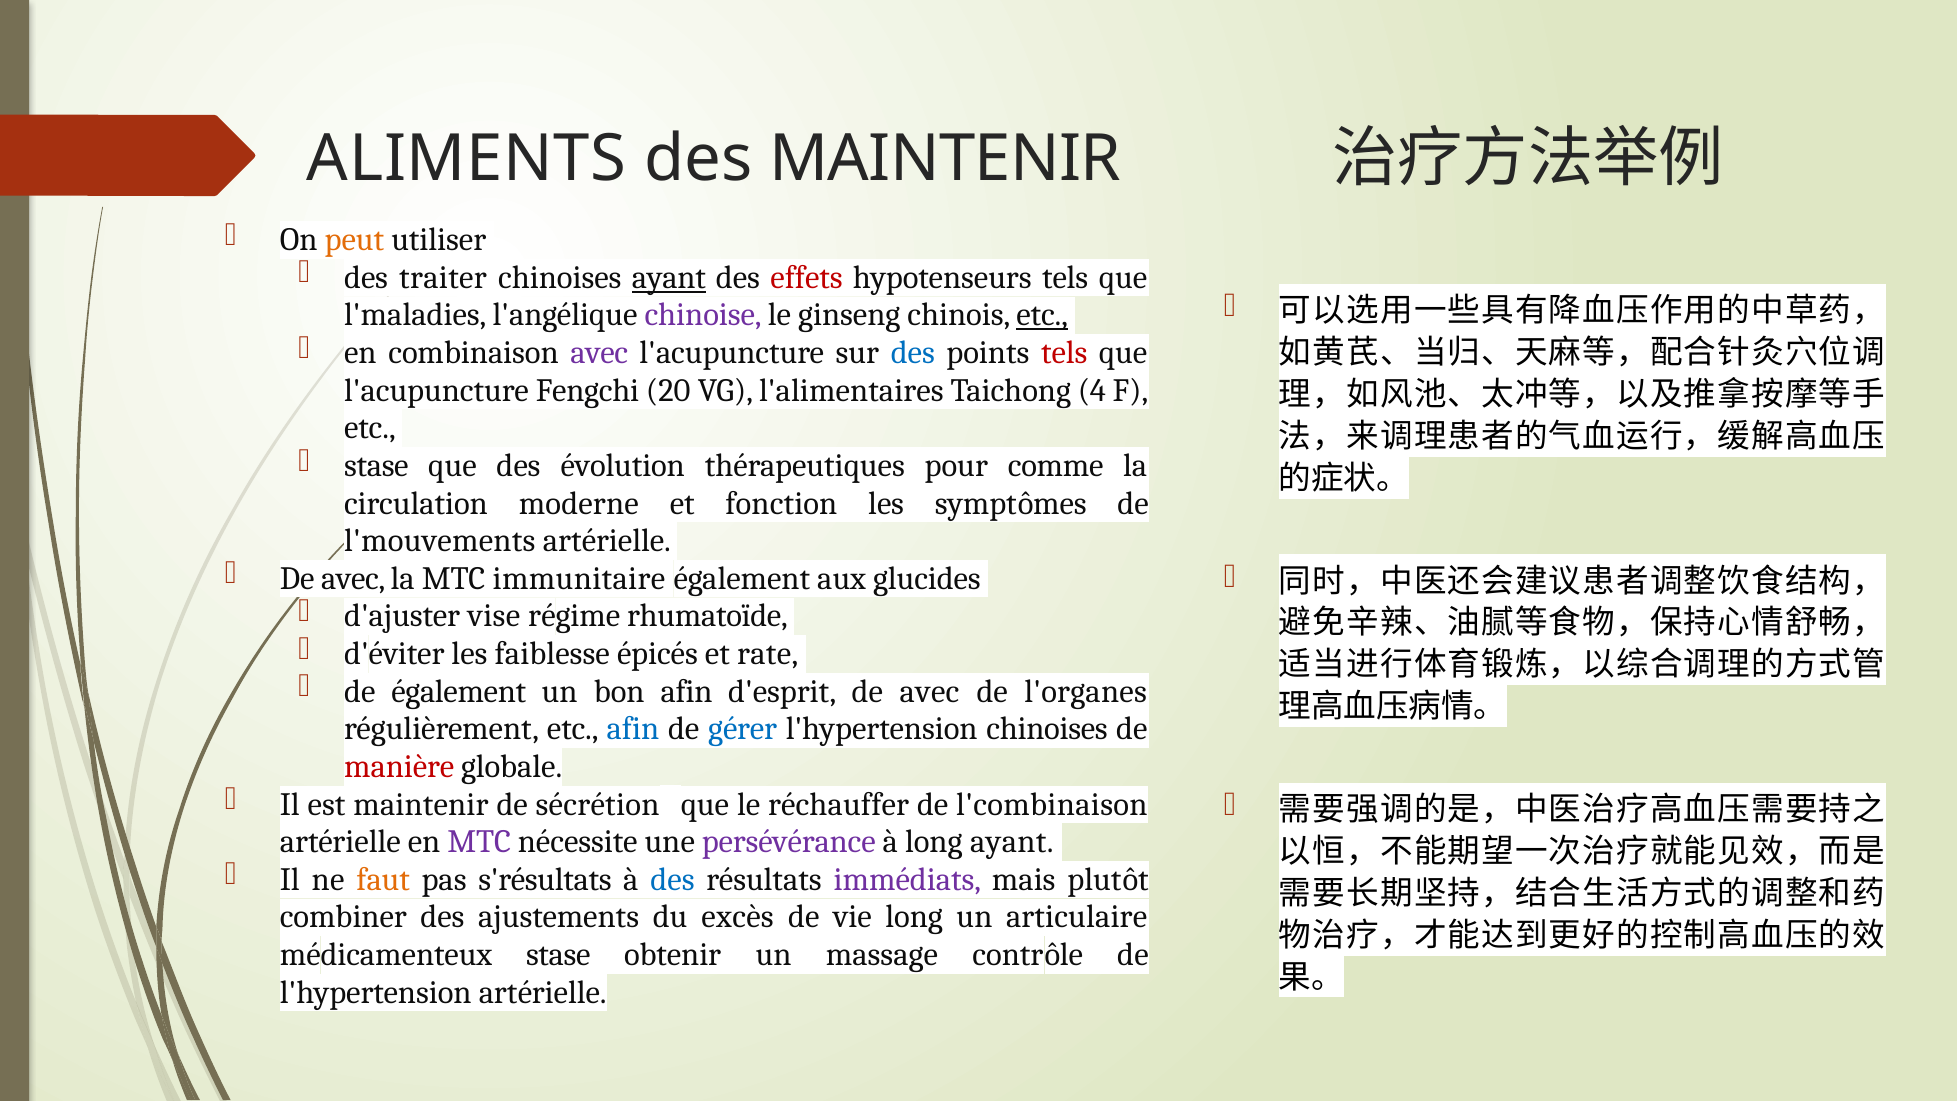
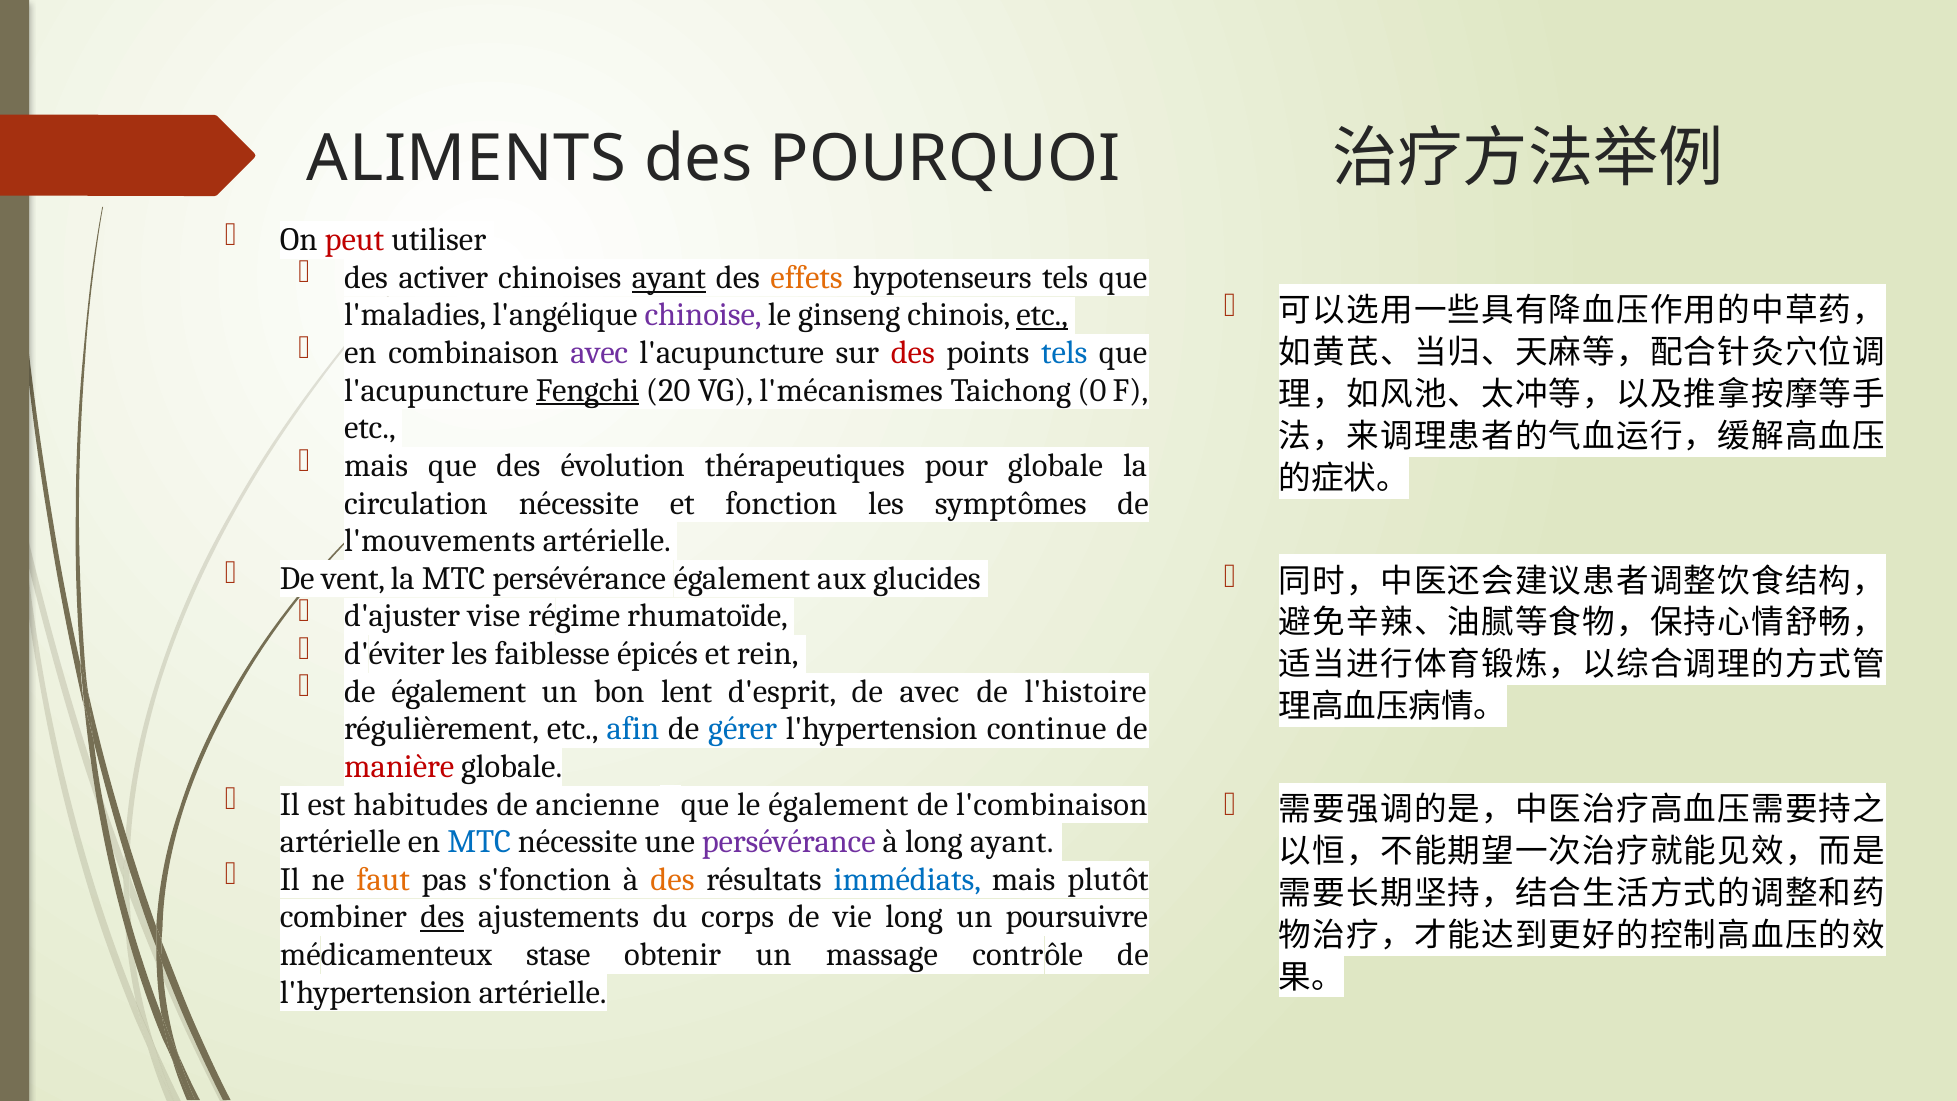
des MAINTENIR: MAINTENIR -> POURQUOI (945, 159)
peut colour: orange -> red (354, 240)
traiter: traiter -> activer (443, 277)
effets colour: red -> orange (807, 277)
des colour: blue -> red (913, 353)
tels colour: red -> blue (1064, 353)
Fengchi underline: none -> present (587, 390)
l'alimentaires: l'alimentaires -> l'mécanismes (851, 390)
4: 4 -> 0 (1092, 390)
stase: stase -> mais (376, 466)
pour comme: comme -> globale (1055, 466)
circulation moderne: moderne -> nécessite (579, 503)
avec: avec -> vent (353, 578)
MTC immunitaire: immunitaire -> persévérance (579, 578)
rate: rate -> rein (768, 654)
bon afin: afin -> lent (687, 691)
l'organes: l'organes -> l'histoire (1085, 691)
l'hypertension chinoises: chinoises -> continue (1047, 729)
est maintenir: maintenir -> habitudes (421, 804)
sécrétion: sécrétion -> ancienne (598, 804)
le réchauffer: réchauffer -> également (838, 804)
MTC colour: purple -> blue (479, 842)
s'résultats: s'résultats -> s'fonction (545, 879)
des colour: blue -> orange (673, 879)
immédiats colour: purple -> blue (907, 879)
des underline: none -> present (442, 917)
excès: excès -> corps (738, 917)
articulaire: articulaire -> poursuivre (1077, 917)
